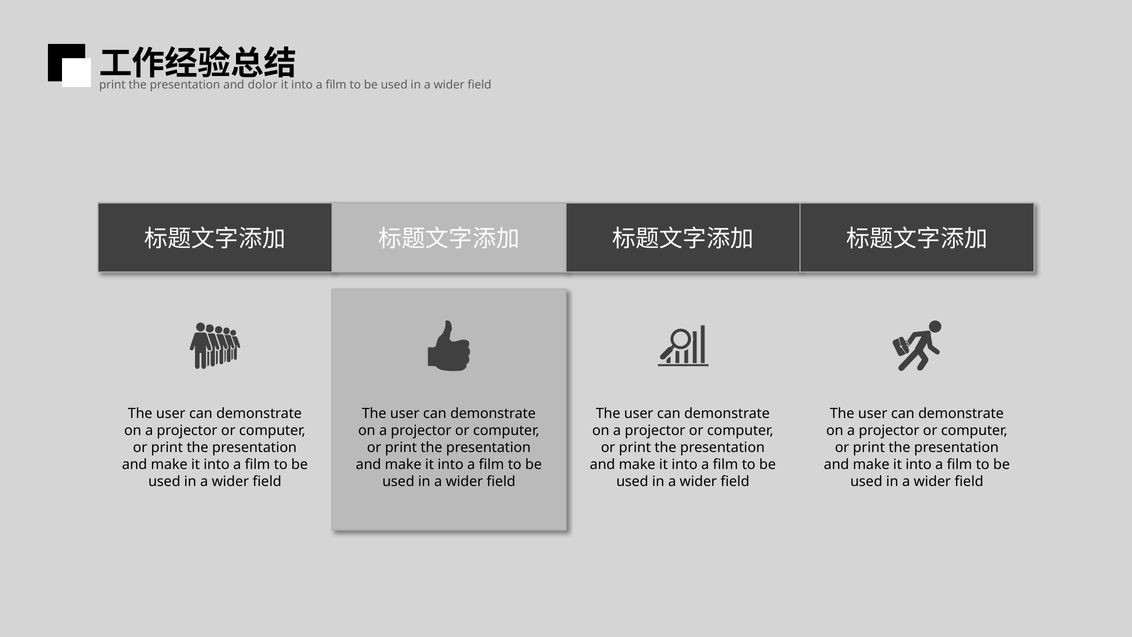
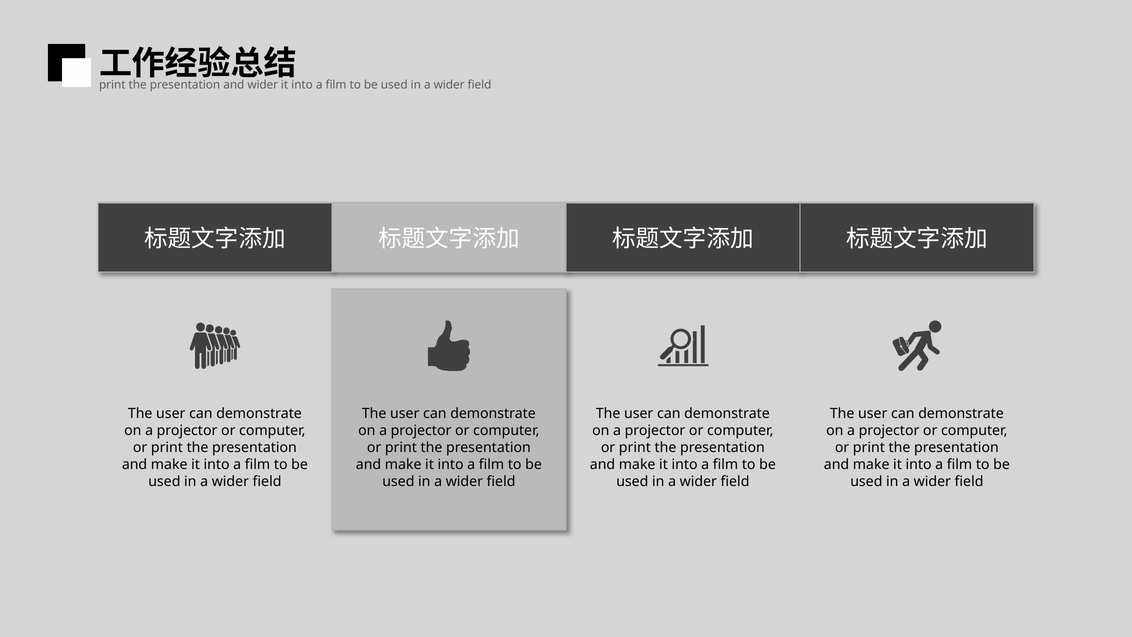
and dolor: dolor -> wider (263, 85)
